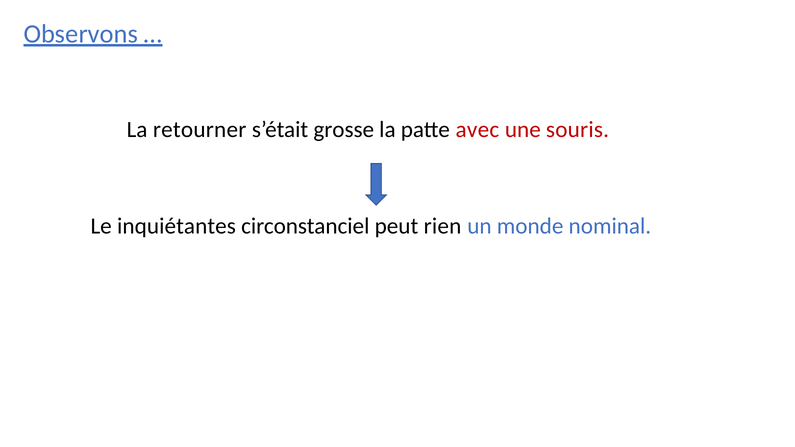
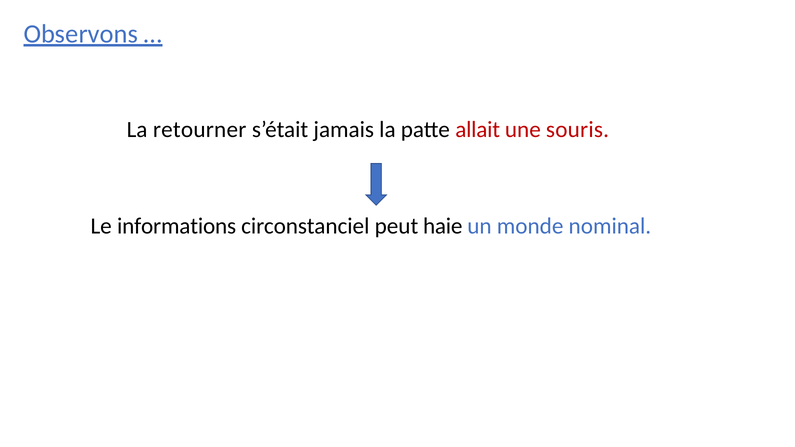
grosse: grosse -> jamais (344, 130)
avec: avec -> allait (478, 130)
inquiétantes: inquiétantes -> informations (177, 226)
rien: rien -> haie (443, 226)
